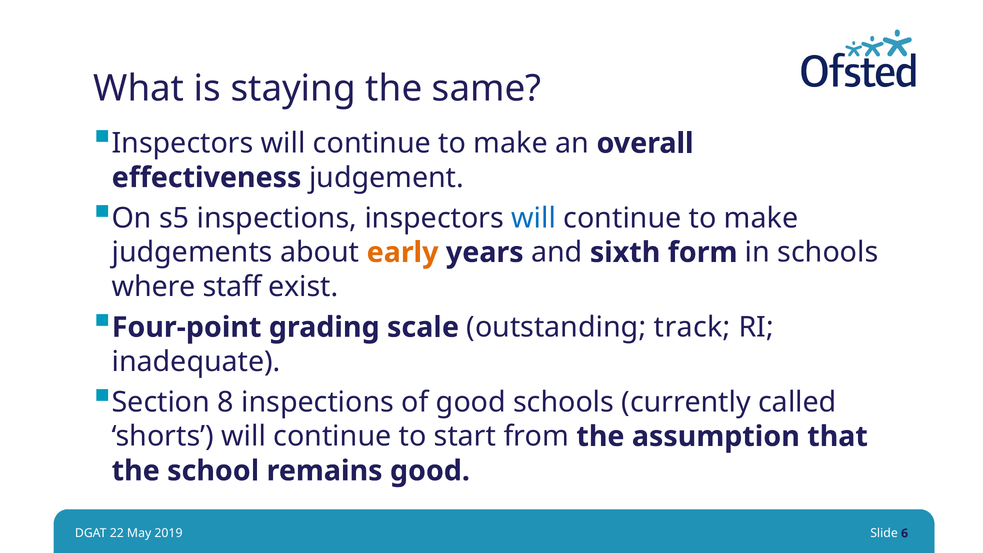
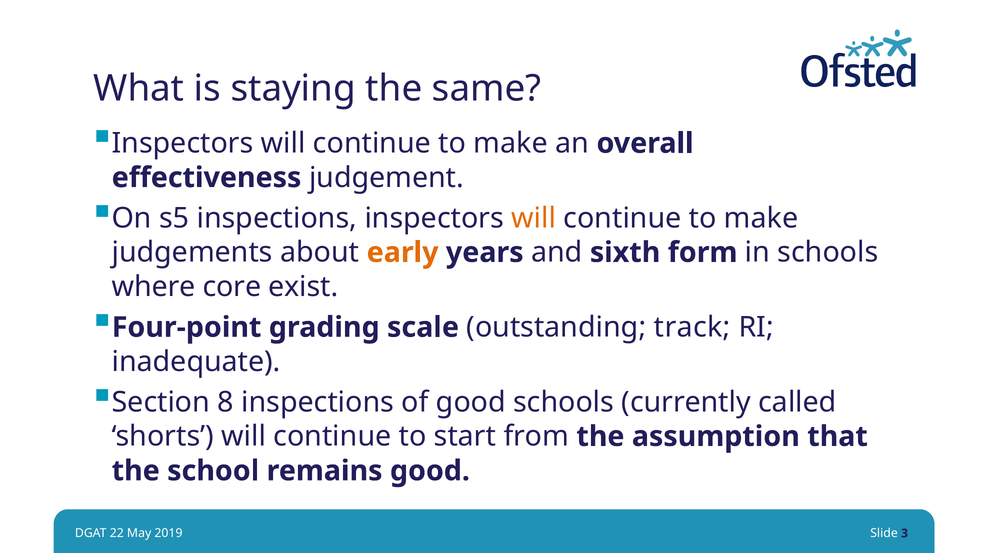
will colour: blue -> orange (534, 218)
staff: staff -> core (232, 287)
6: 6 -> 3 (905, 533)
